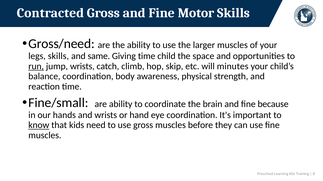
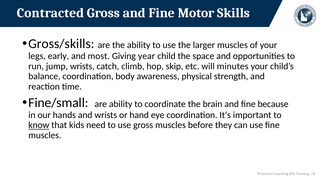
Gross/need: Gross/need -> Gross/skills (61, 44)
legs skills: skills -> early (58, 56)
same: same -> most (99, 56)
Giving time: time -> year (147, 56)
run underline: present -> none (36, 66)
